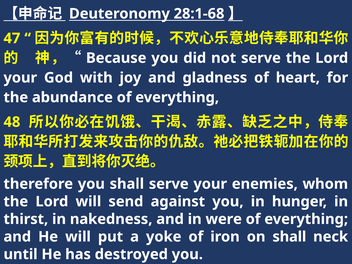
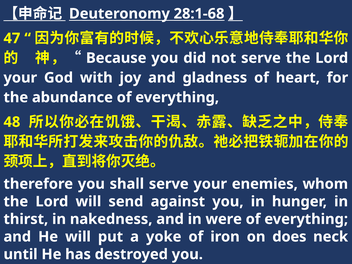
on shall: shall -> does (289, 237)
